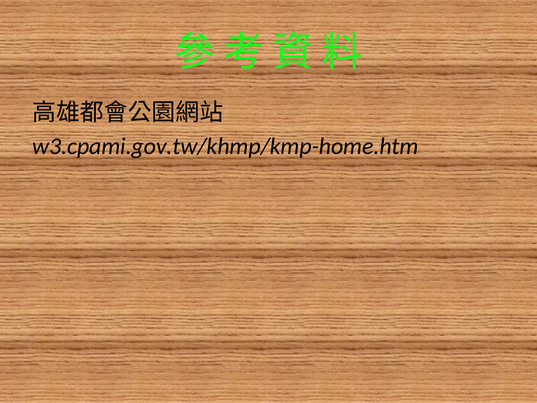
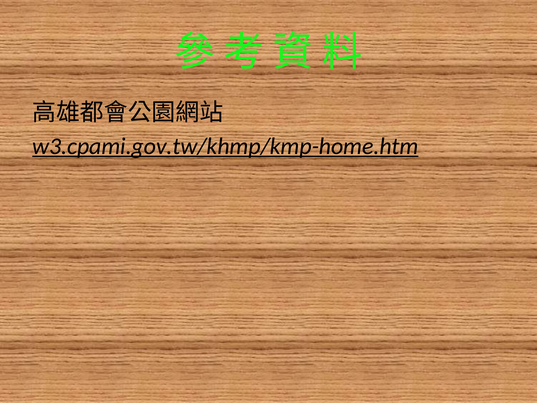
w3.cpami.gov.tw/khmp/kmp-home.htm underline: none -> present (225, 146)
